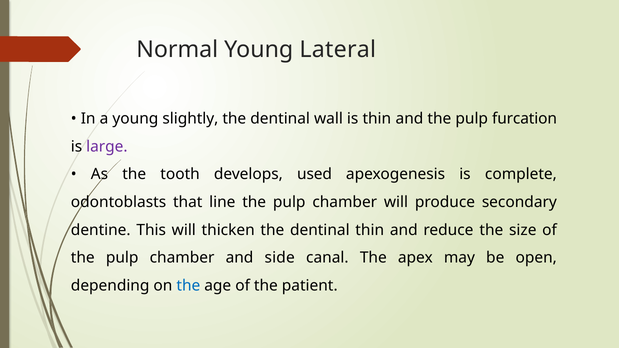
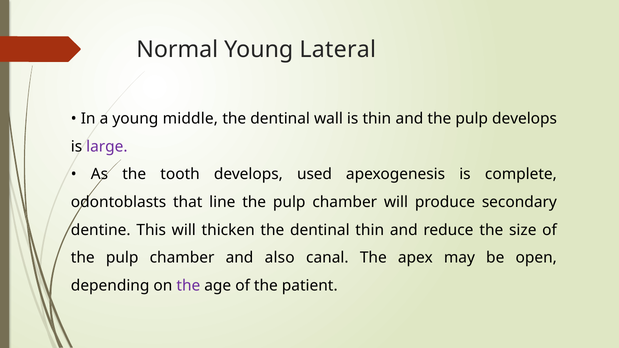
slightly: slightly -> middle (190, 119)
pulp furcation: furcation -> develops (525, 119)
side: side -> also (280, 258)
the colour: blue -> purple (188, 286)
